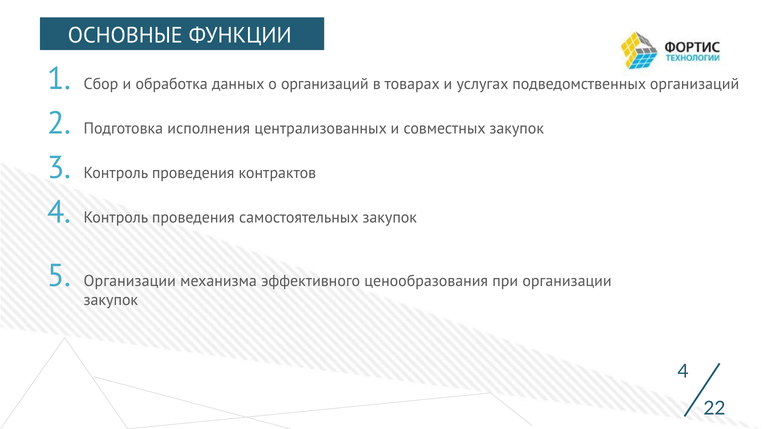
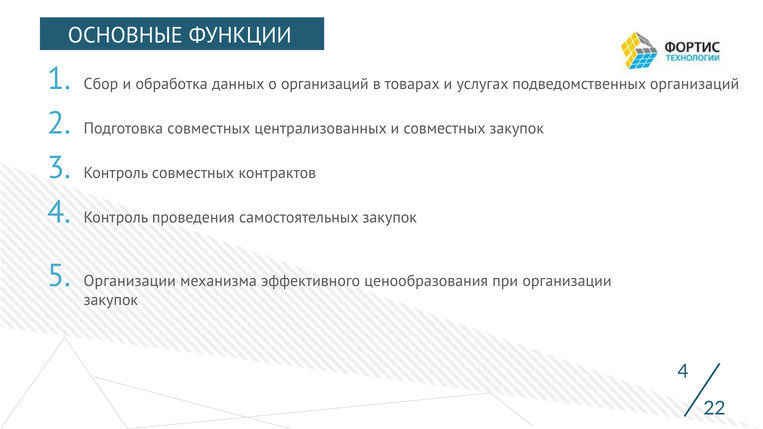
Подготовка исполнения: исполнения -> совместных (209, 128)
проведения: проведения -> совместных (193, 173)
